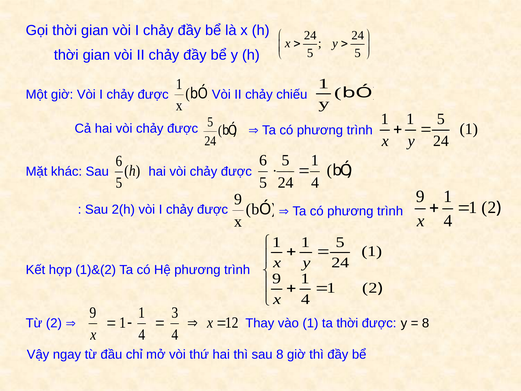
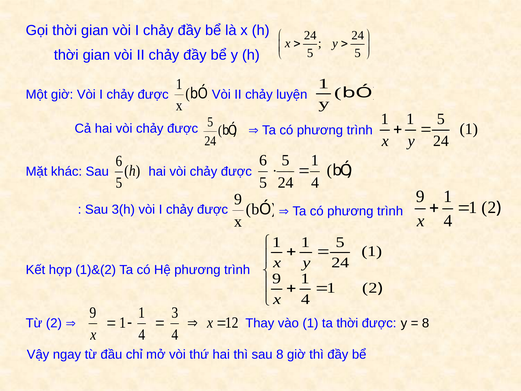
chiếu: chiếu -> luyện (292, 95)
2(h: 2(h -> 3(h (123, 209)
